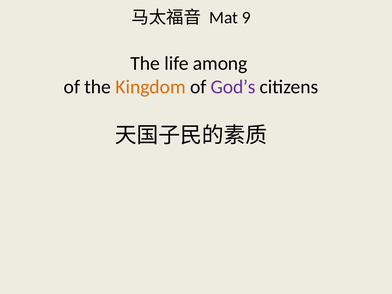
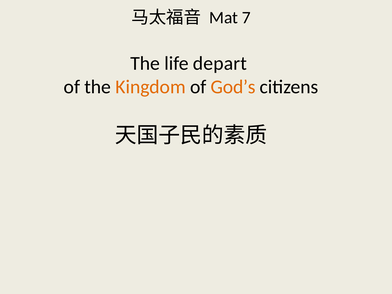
9: 9 -> 7 (246, 18)
among: among -> depart (220, 63)
God’s colour: purple -> orange (233, 87)
